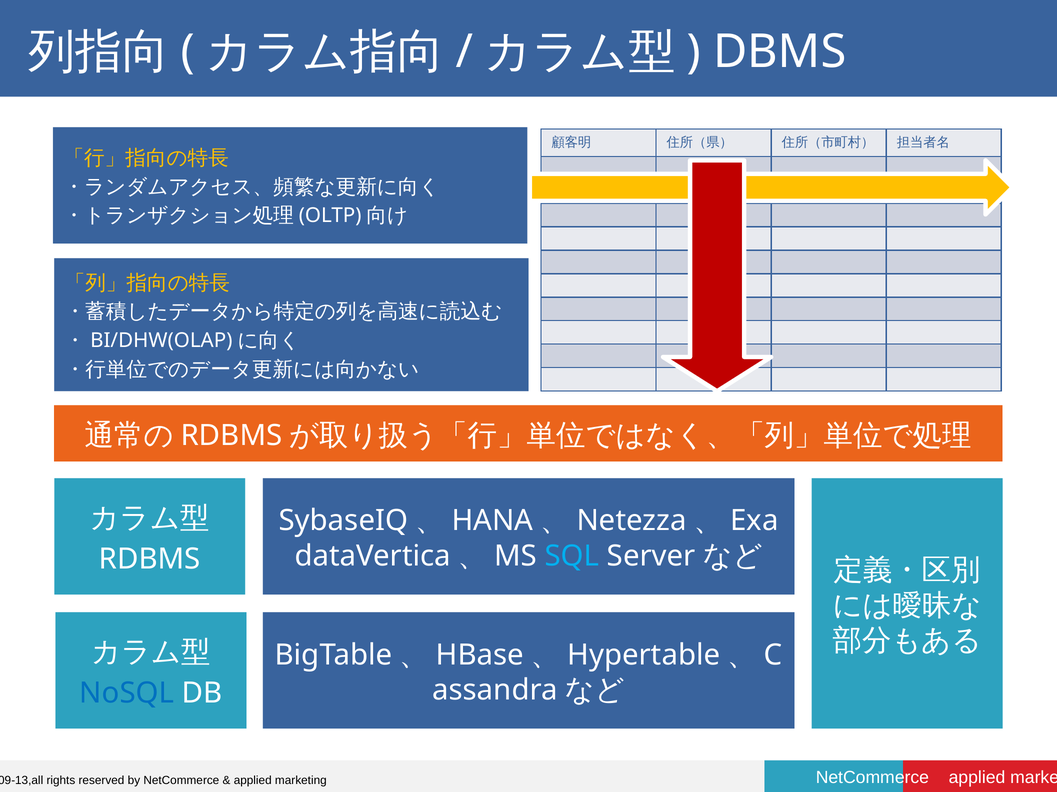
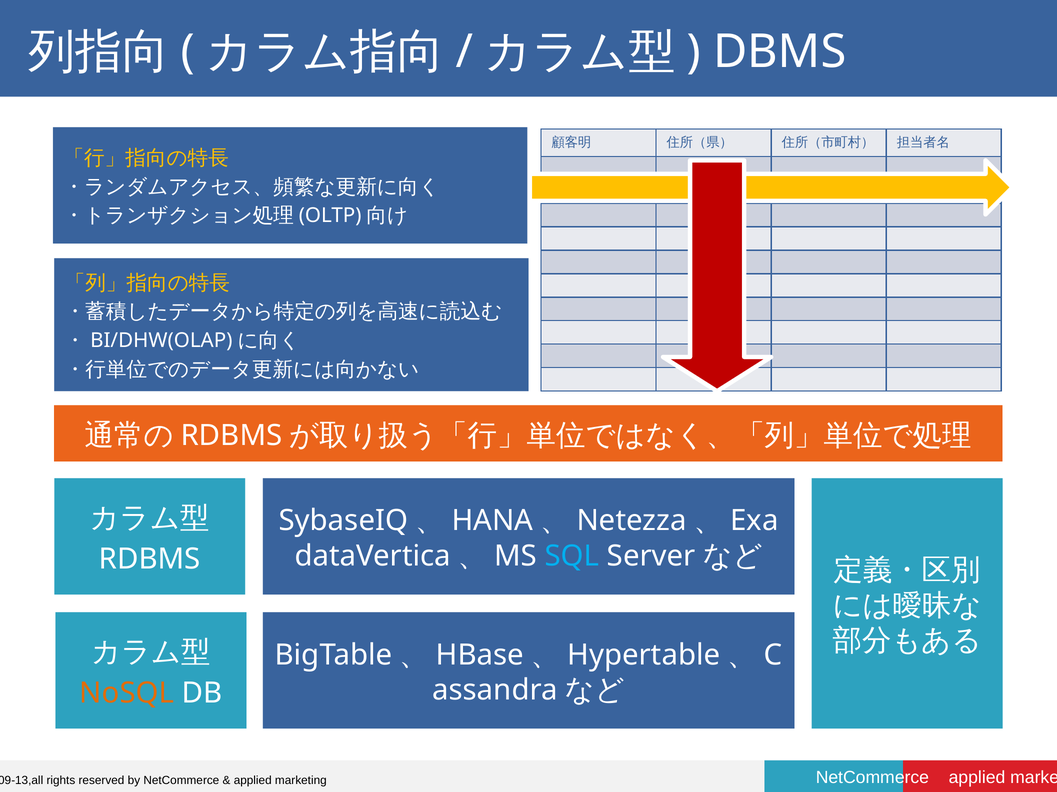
NoSQL colour: blue -> orange (127, 694)
